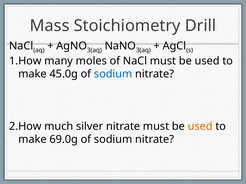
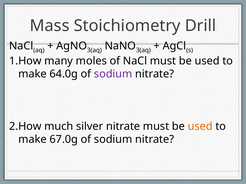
45.0g: 45.0g -> 64.0g (64, 74)
sodium colour: blue -> purple (113, 74)
69.0g: 69.0g -> 67.0g (64, 140)
